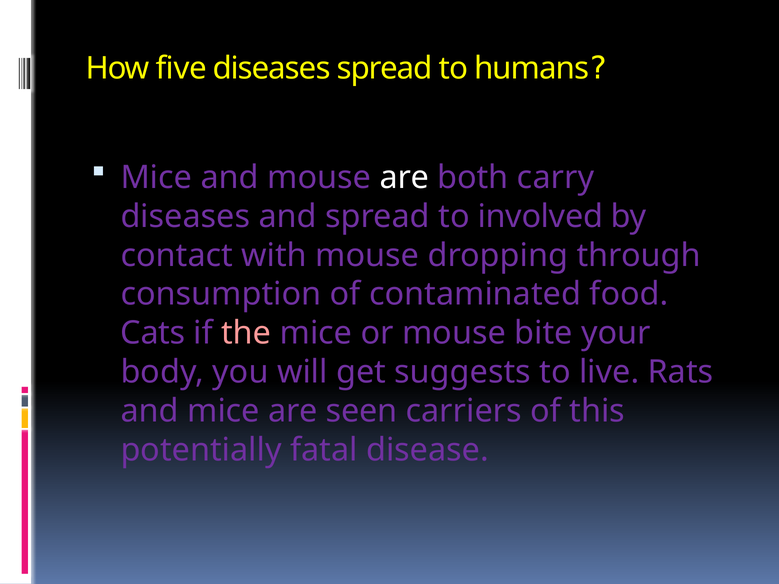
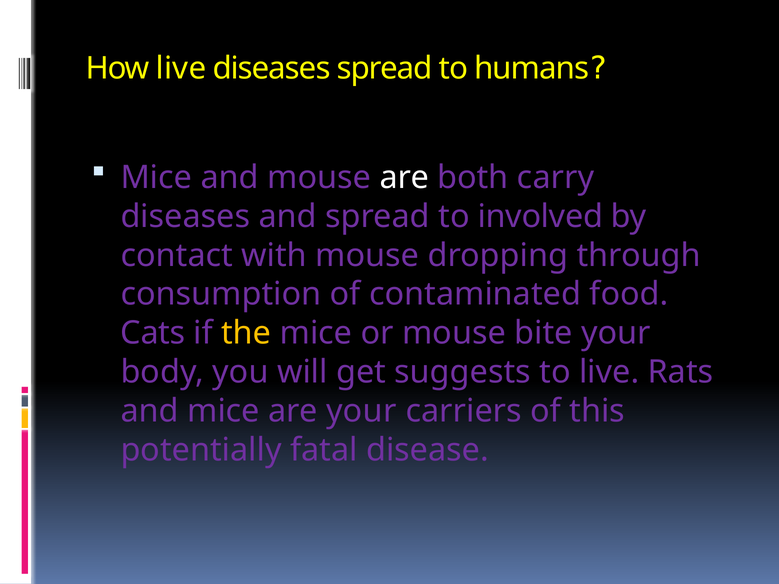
How five: five -> live (181, 68)
the colour: pink -> yellow (246, 333)
are seen: seen -> your (361, 411)
